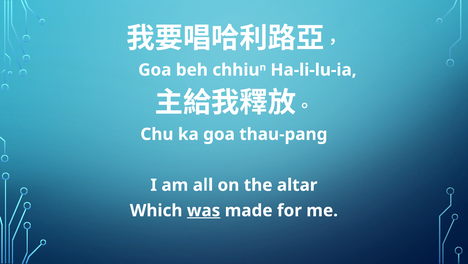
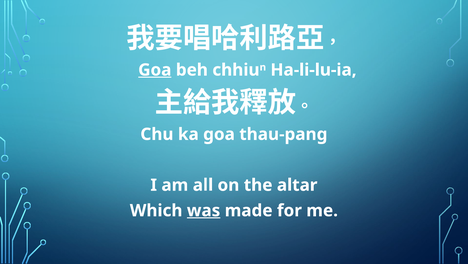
Goa underline: none -> present (155, 70)
